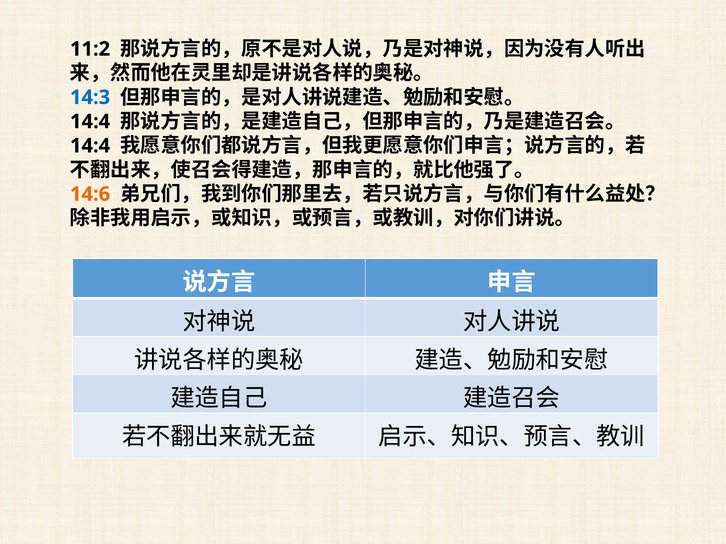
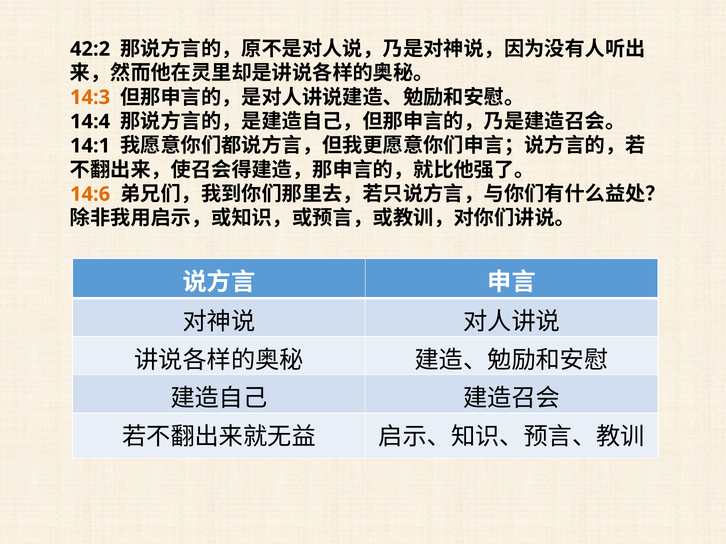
11:2: 11:2 -> 42:2 (90, 49)
14:3 colour: blue -> orange (90, 97)
14:4: 14:4 -> 14:1 (90, 146)
